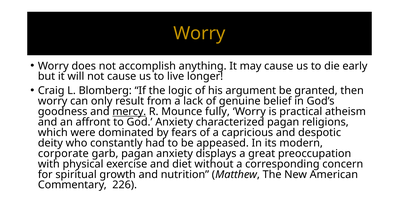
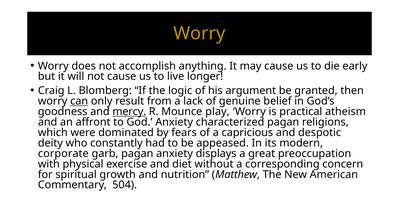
can underline: none -> present (79, 101)
fully: fully -> play (217, 112)
226: 226 -> 504 (125, 185)
